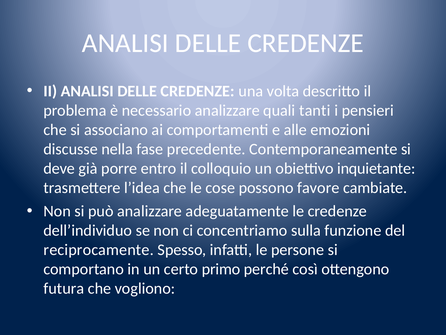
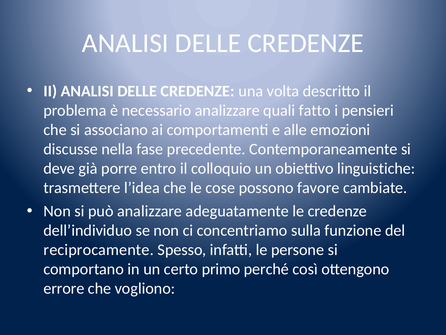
tanti: tanti -> fatto (315, 110)
inquietante: inquietante -> linguistiche (376, 168)
futura: futura -> errore (64, 288)
